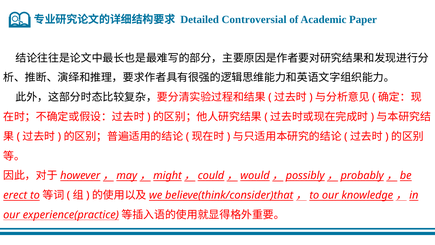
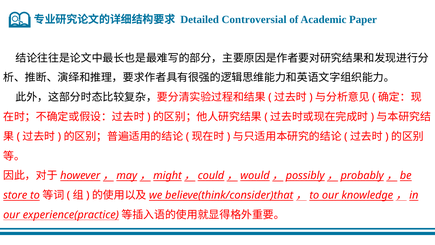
erect: erect -> store (15, 195)
